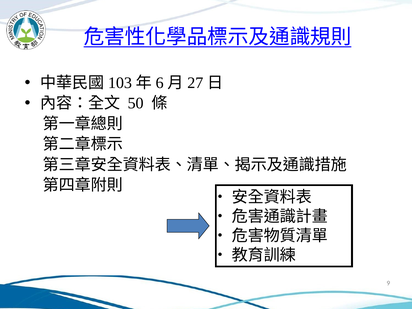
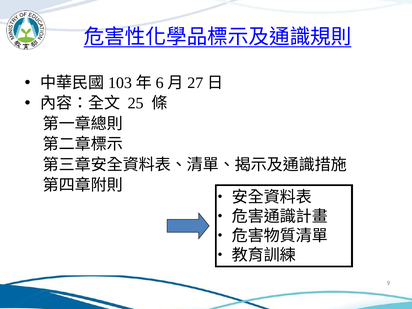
50: 50 -> 25 (136, 103)
